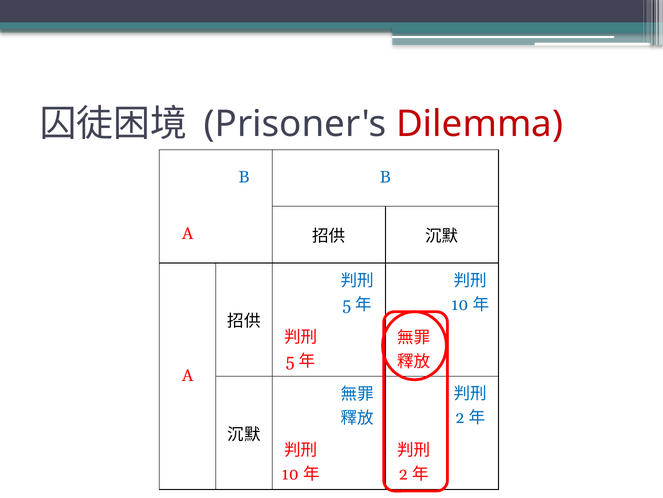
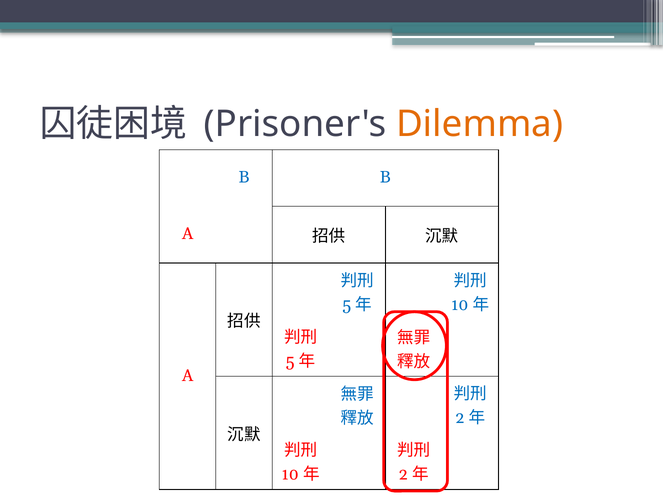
Dilemma colour: red -> orange (480, 124)
